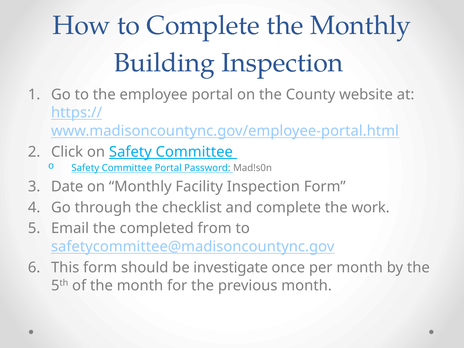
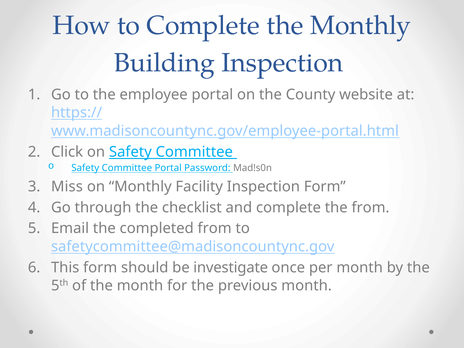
Date: Date -> Miss (67, 187)
the work: work -> from (371, 207)
